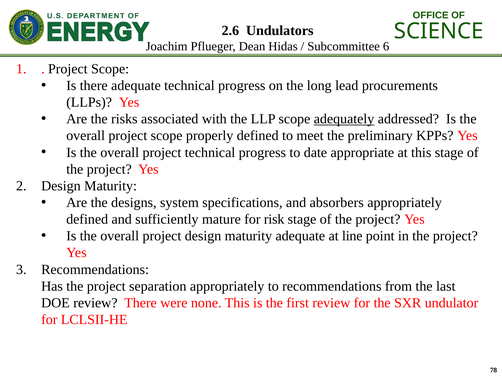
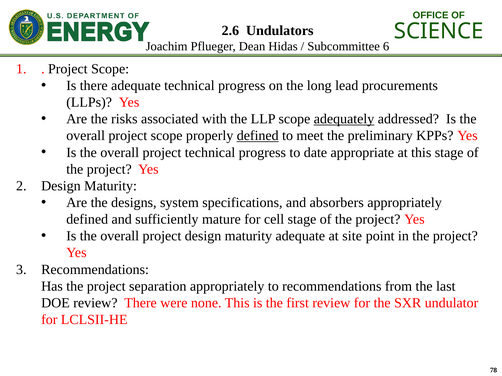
defined underline: none -> present (258, 136)
risk: risk -> cell (274, 220)
line: line -> site (352, 236)
